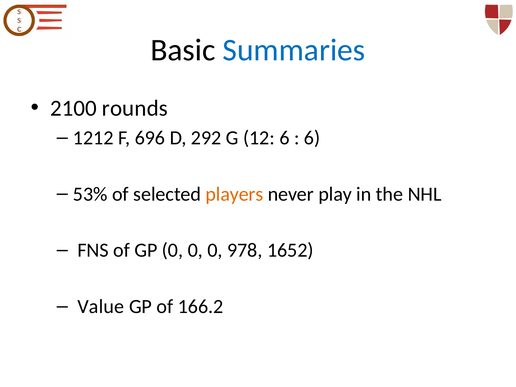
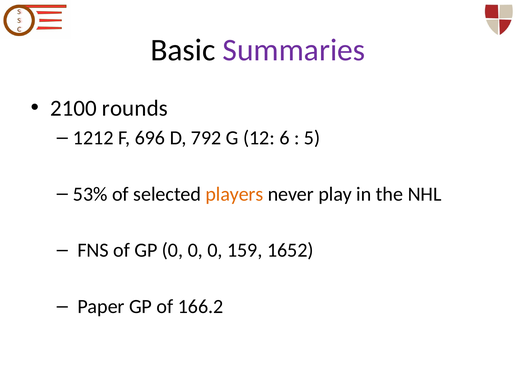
Summaries colour: blue -> purple (294, 50)
292: 292 -> 792 (206, 138)
6: 6 -> 5 (312, 138)
978: 978 -> 159 (245, 250)
Value: Value -> Paper (101, 307)
